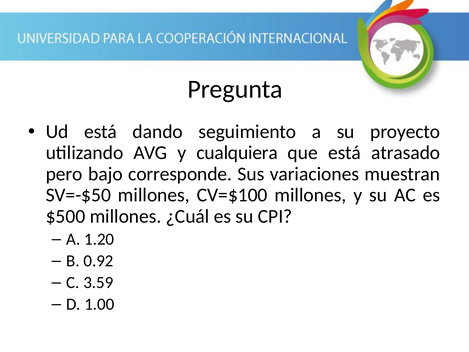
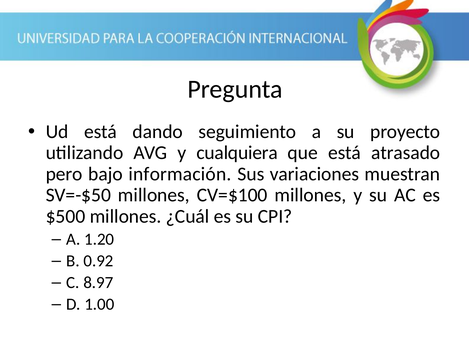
corresponde: corresponde -> información (180, 174)
3.59: 3.59 -> 8.97 (98, 282)
